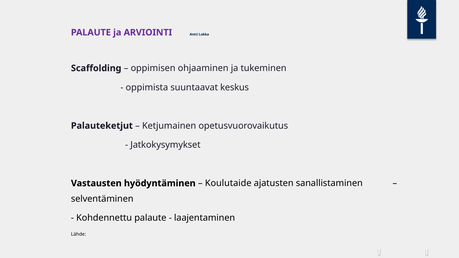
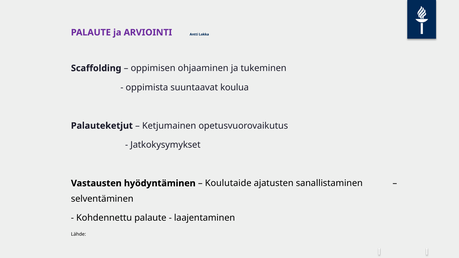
keskus: keskus -> koulua (235, 87)
